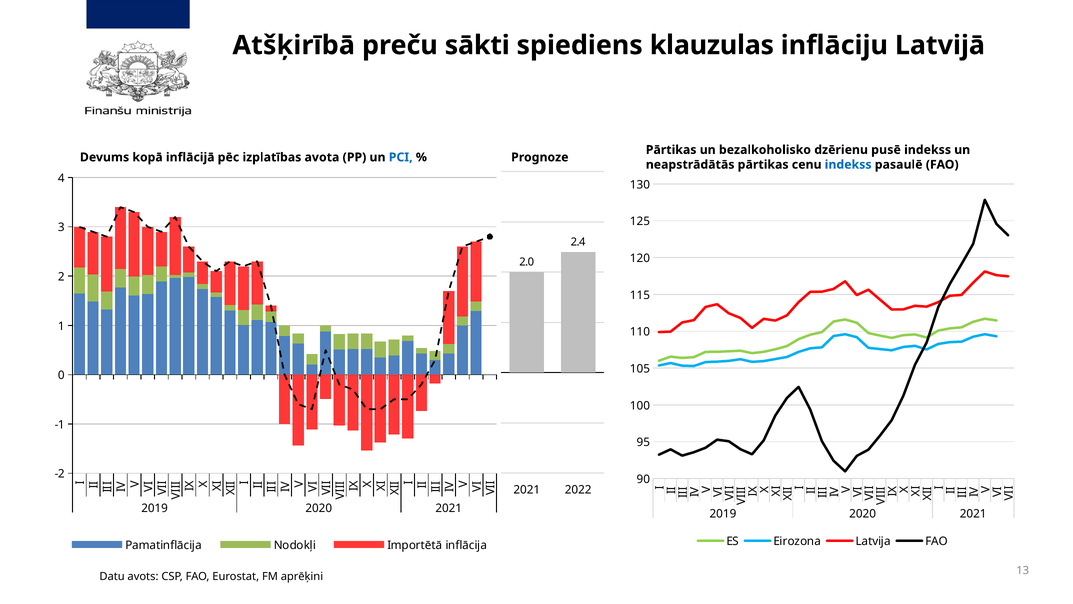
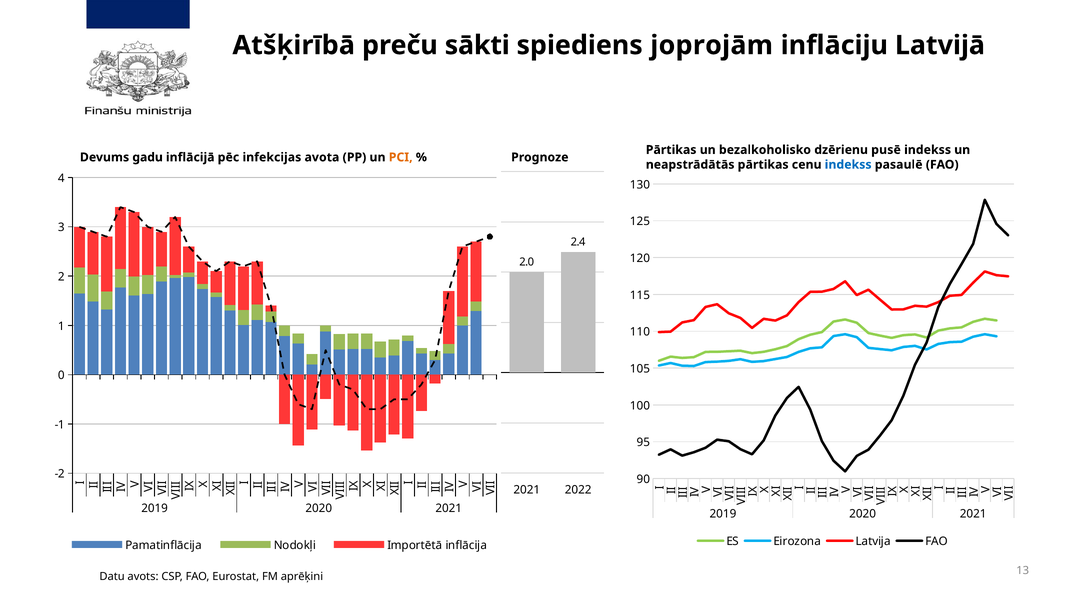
klauzulas: klauzulas -> joprojām (712, 45)
kopā: kopā -> gadu (148, 157)
izplatības: izplatības -> infekcijas (272, 157)
PCI colour: blue -> orange (401, 157)
